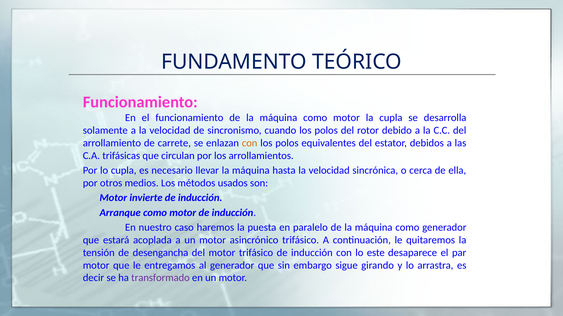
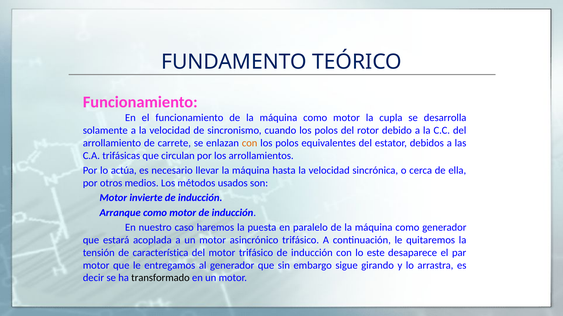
lo cupla: cupla -> actúa (124, 171)
desengancha: desengancha -> característica (160, 253)
transformado colour: purple -> black (160, 278)
